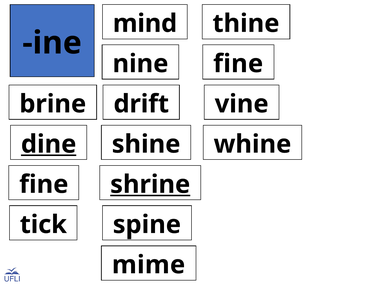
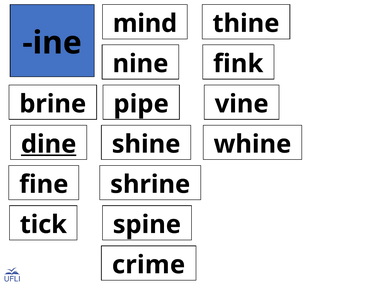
fine: fine -> fink (238, 64)
drift: drift -> pipe (141, 104)
shrine underline: present -> none (150, 184)
mime: mime -> crime (149, 264)
